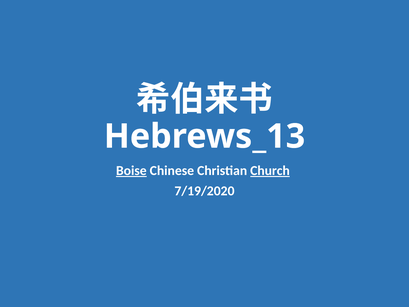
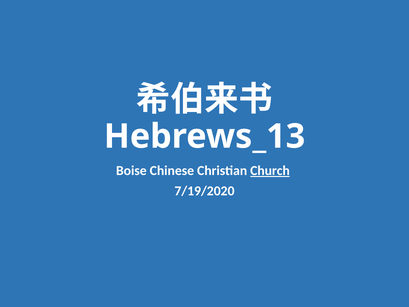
Boise underline: present -> none (131, 170)
